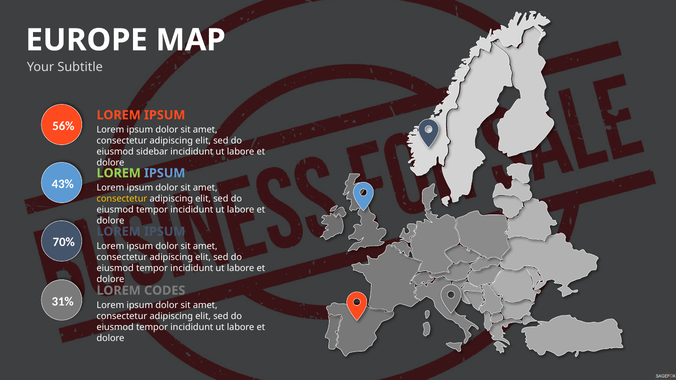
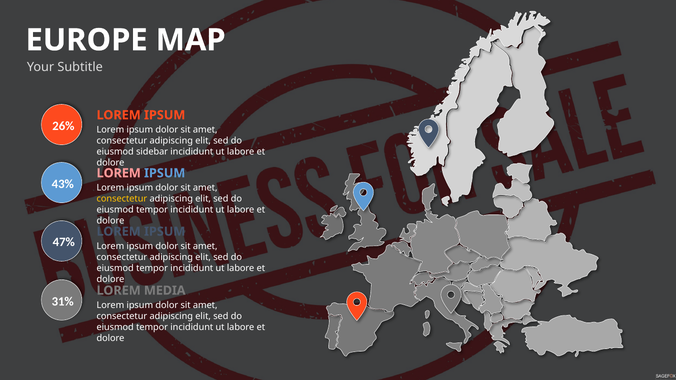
56%: 56% -> 26% (63, 126)
LOREM colour: light green -> pink (119, 173)
70%: 70% -> 47% (64, 242)
CODES: CODES -> MEDIA (165, 291)
